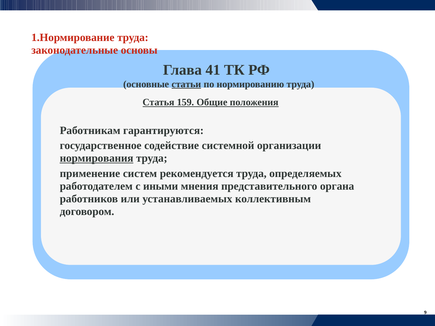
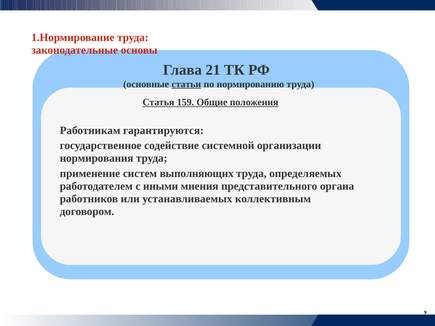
41: 41 -> 21 (213, 70)
нормирования underline: present -> none (97, 158)
рекомендуется: рекомендуется -> выполняющих (197, 174)
